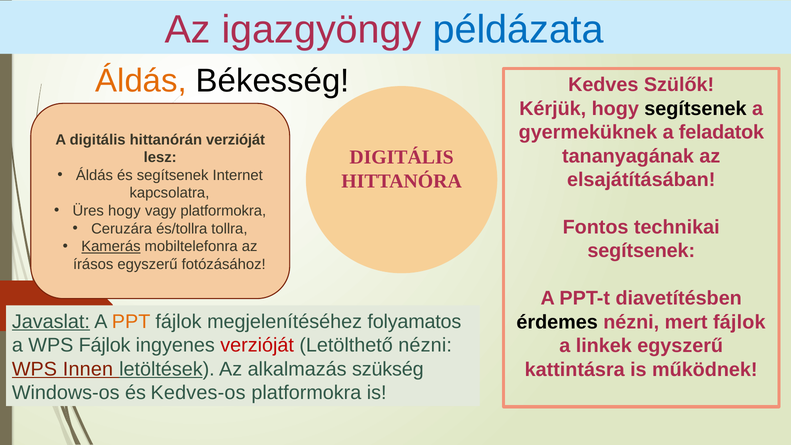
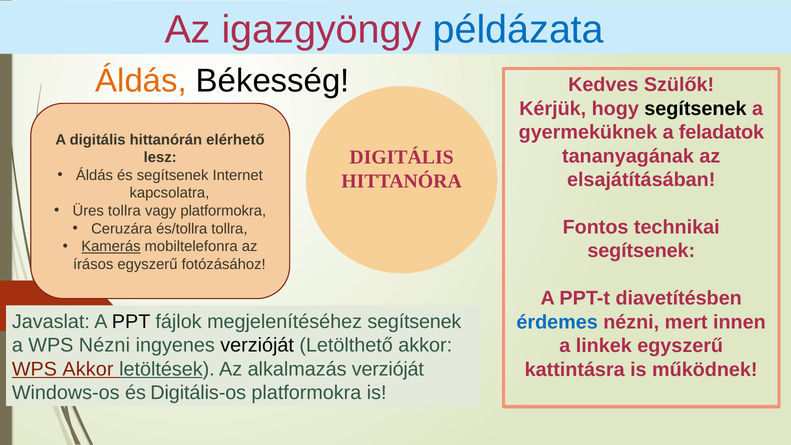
hittanórán verzióját: verzióját -> elérhető (235, 140)
Üres hogy: hogy -> tollra (124, 211)
Javaslat underline: present -> none (51, 321)
PPT colour: orange -> black (131, 321)
megjelenítéséhez folyamatos: folyamatos -> segítsenek (414, 321)
érdemes colour: black -> blue (557, 322)
mert fájlok: fájlok -> innen (739, 322)
WPS Fájlok: Fájlok -> Nézni (104, 345)
verzióját colour: red -> black (257, 345)
Letölthető nézni: nézni -> akkor (425, 345)
WPS Innen: Innen -> Akkor (88, 369)
alkalmazás szükség: szükség -> verzióját (388, 369)
Kedves-os: Kedves-os -> Digitális-os (198, 393)
